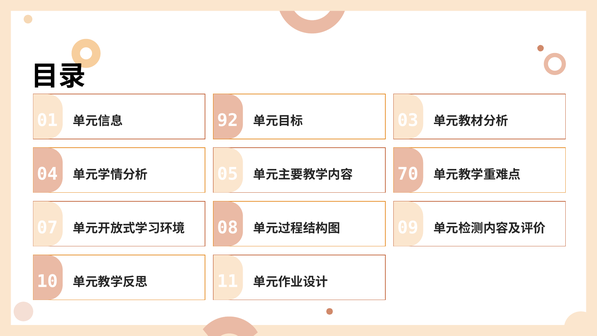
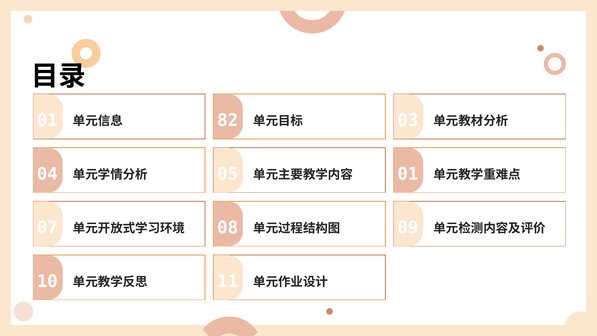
92: 92 -> 82 (228, 120)
70: 70 -> 01 (408, 174)
